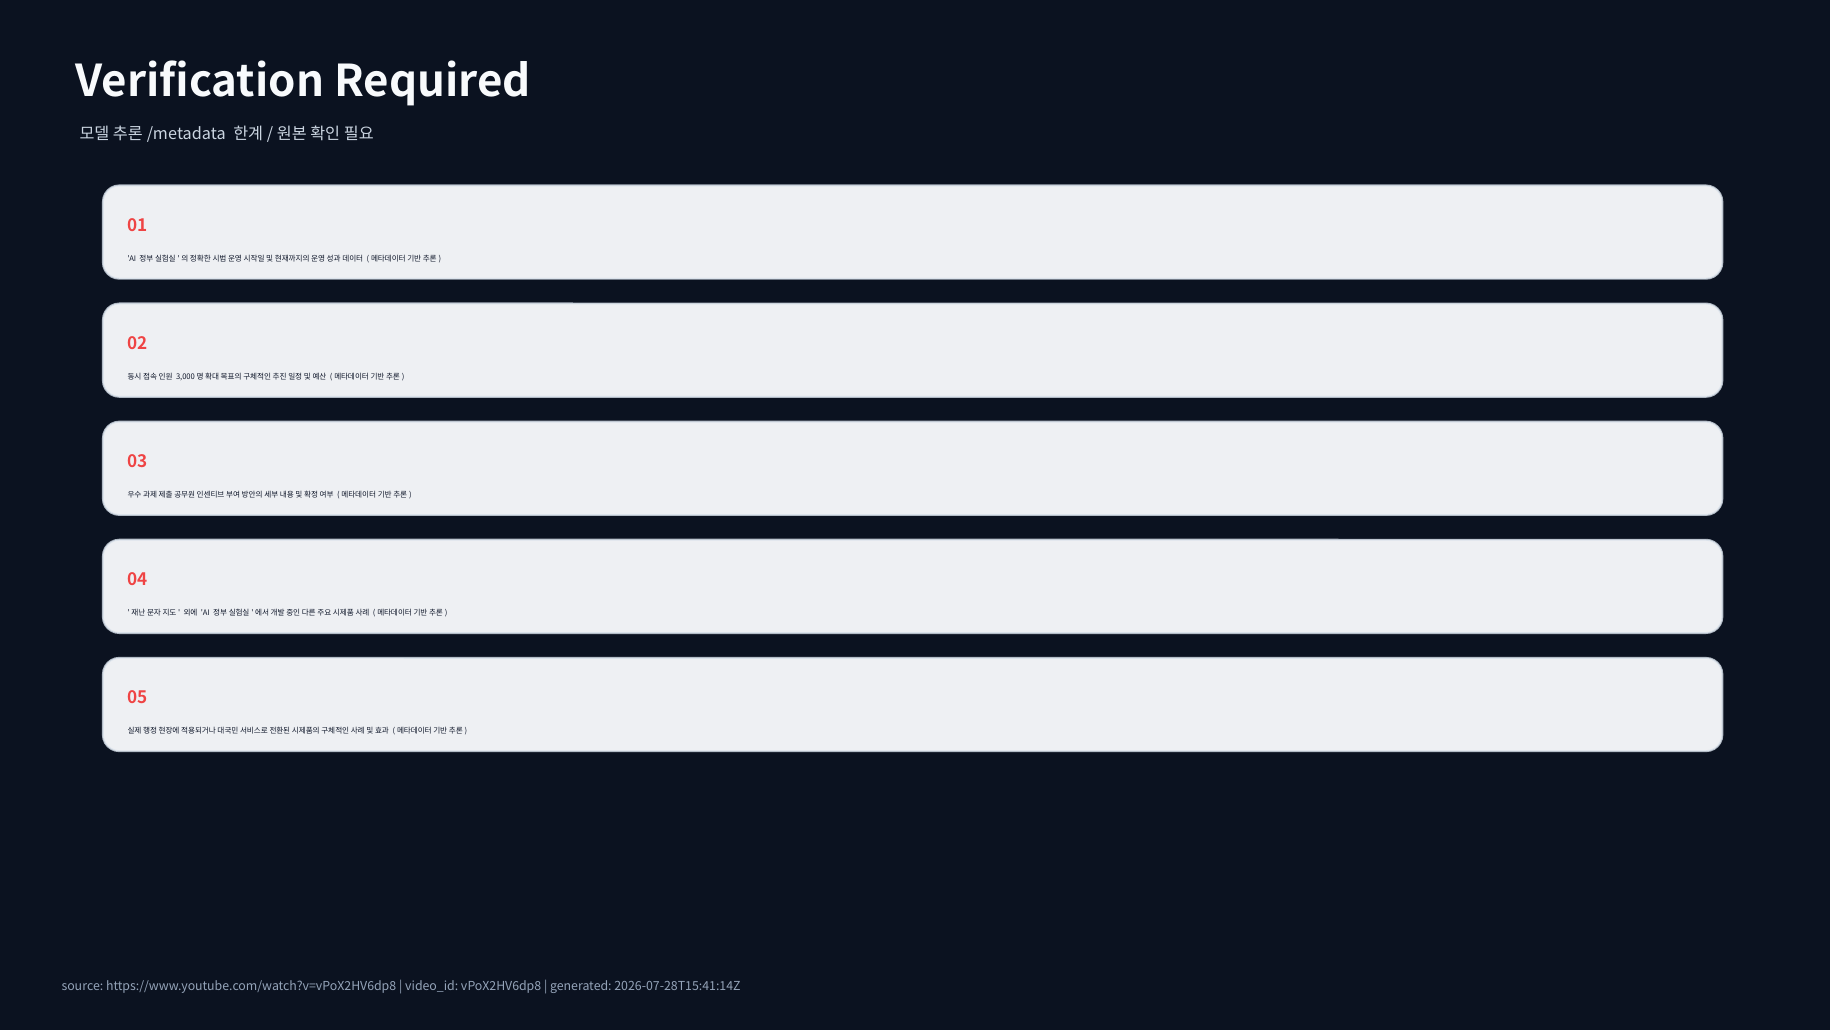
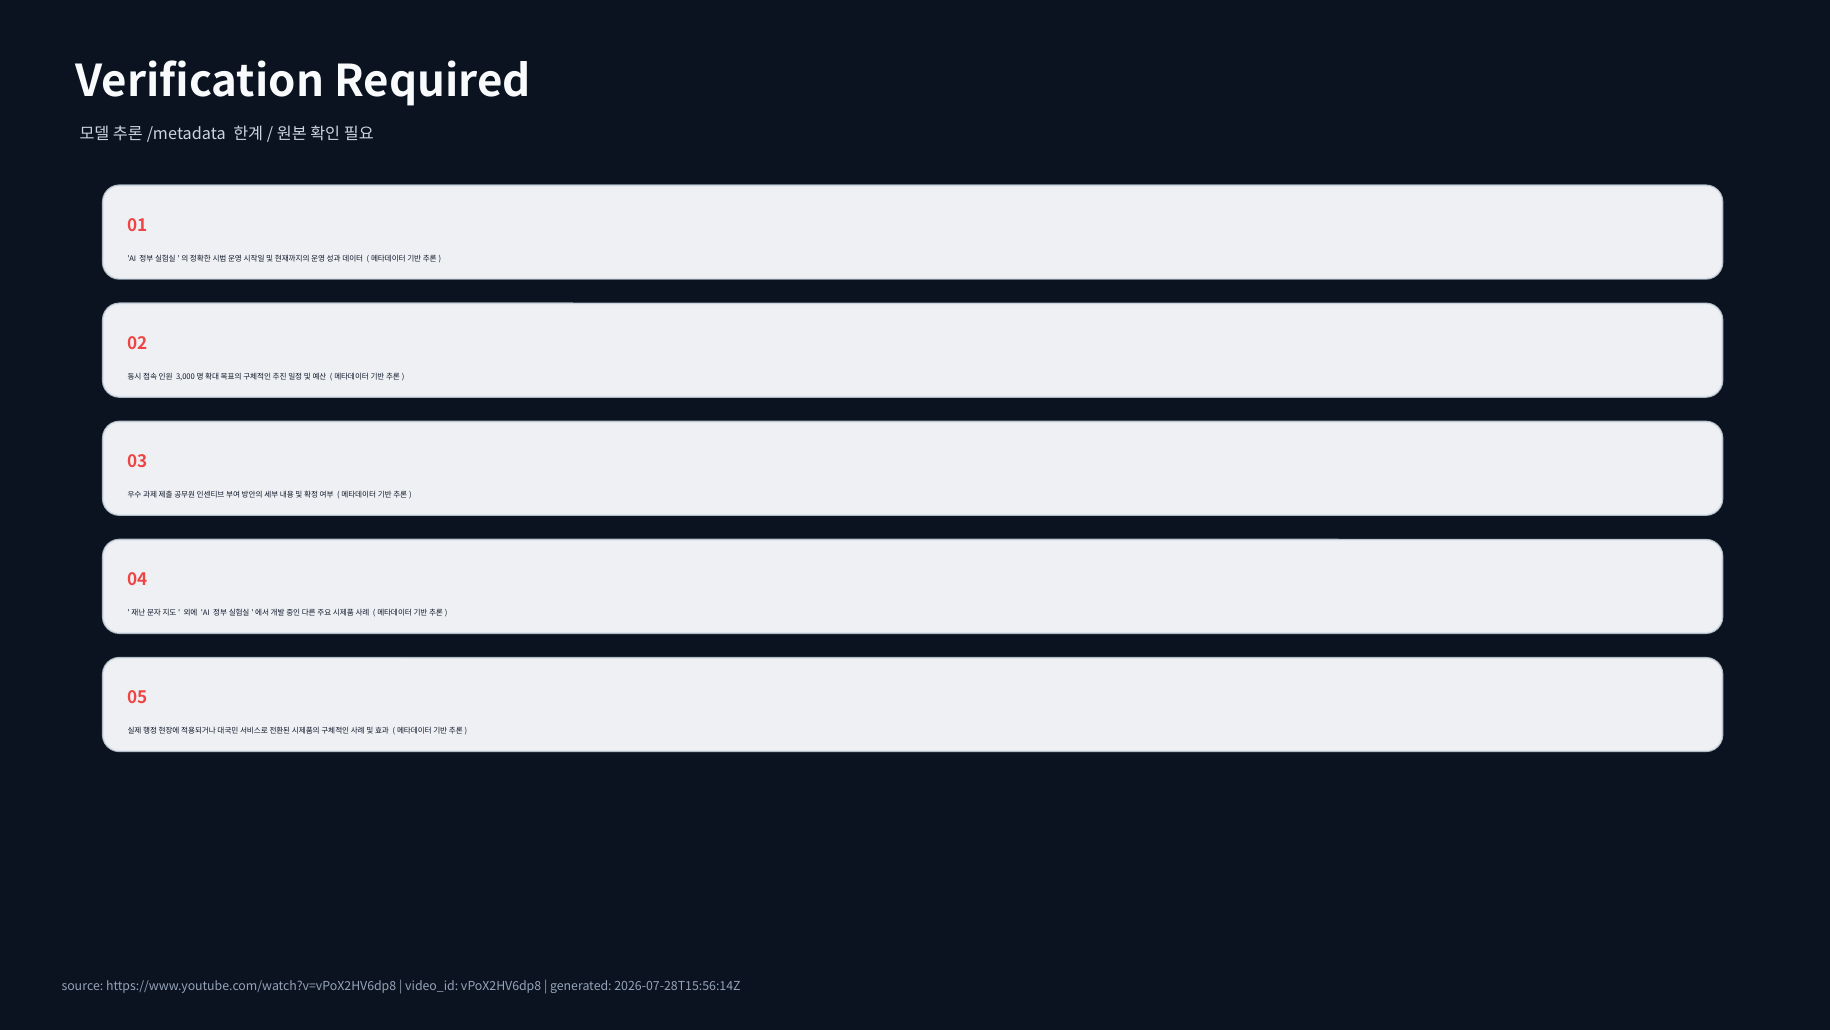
2026-07-28T15:41:14Z: 2026-07-28T15:41:14Z -> 2026-07-28T15:56:14Z (677, 986)
